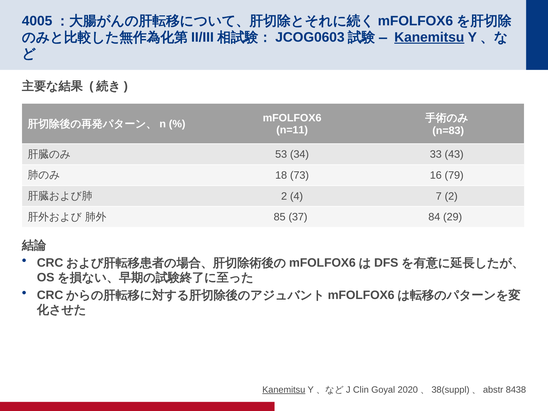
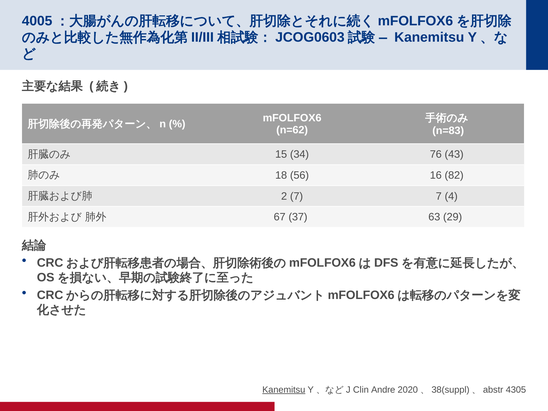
Kanemitsu underline: present -> none (429, 37)
n=11: n=11 -> n=62 (292, 130)
53: 53 -> 15 (281, 154)
33: 33 -> 76 (436, 154)
73: 73 -> 56 (299, 175)
79: 79 -> 82 (454, 175)
2 4: 4 -> 7 (297, 196)
7 2: 2 -> 4 (451, 196)
85: 85 -> 67 (280, 217)
84: 84 -> 63 (434, 217)
Goyal: Goyal -> Andre (383, 390)
8438: 8438 -> 4305 (516, 390)
